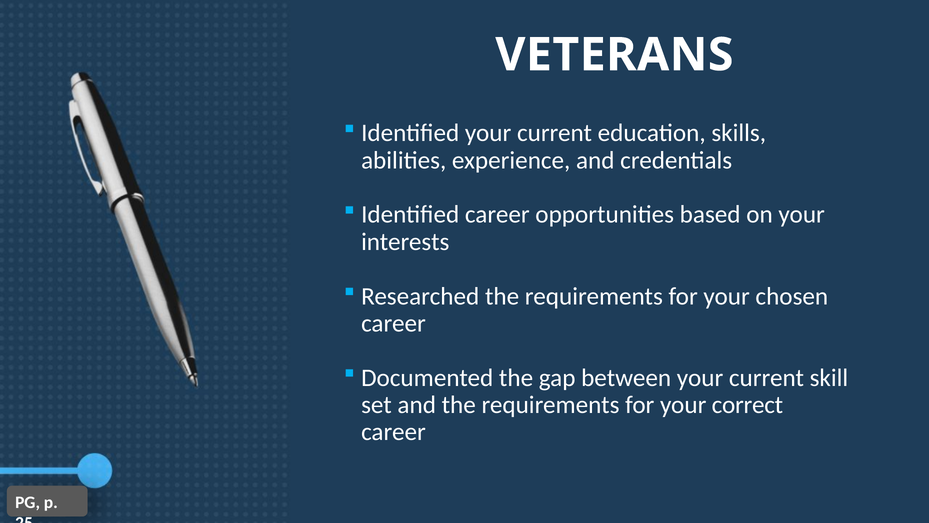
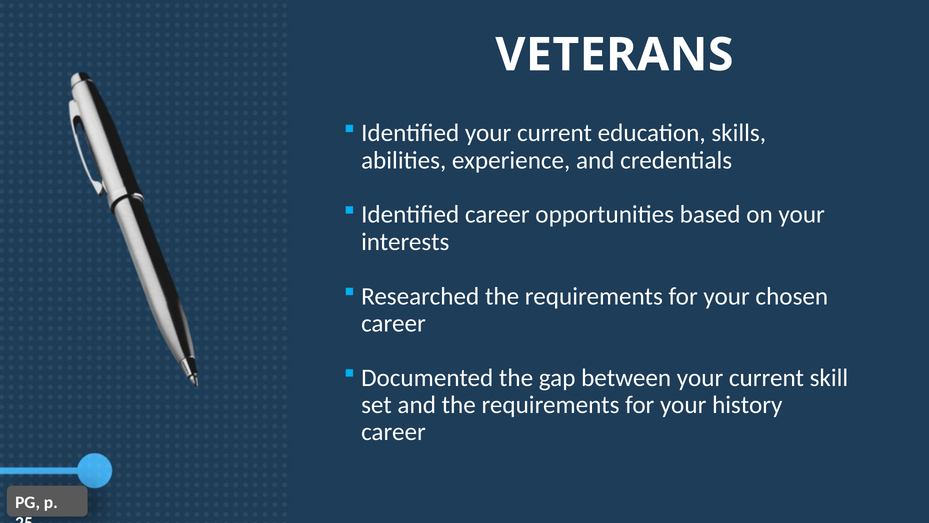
correct: correct -> history (747, 405)
